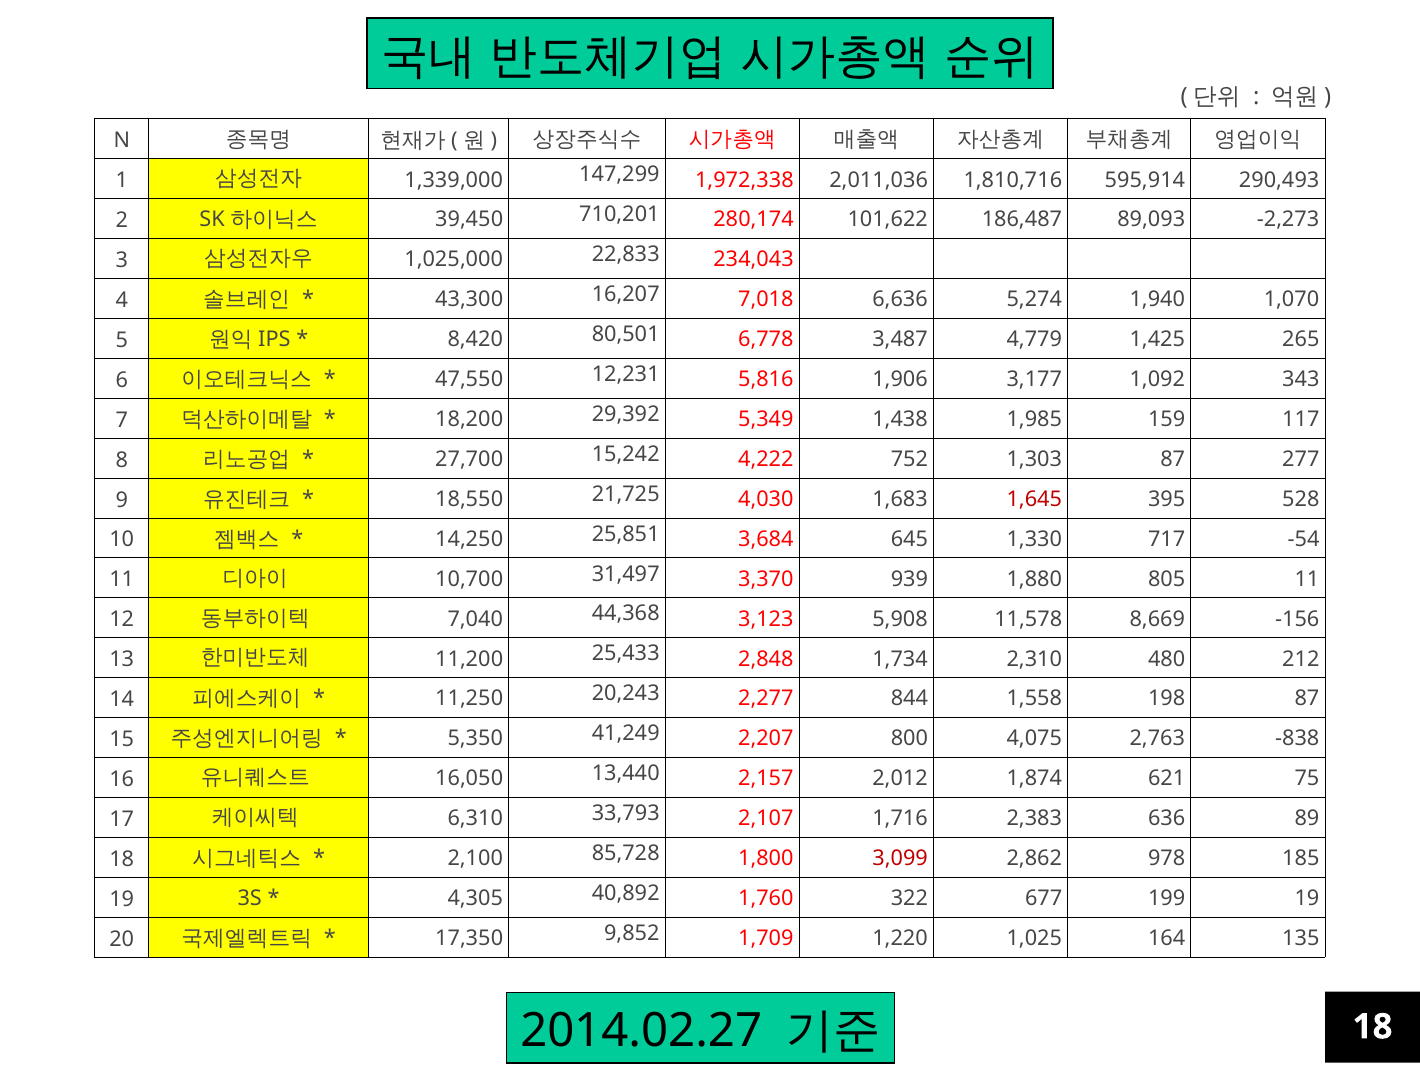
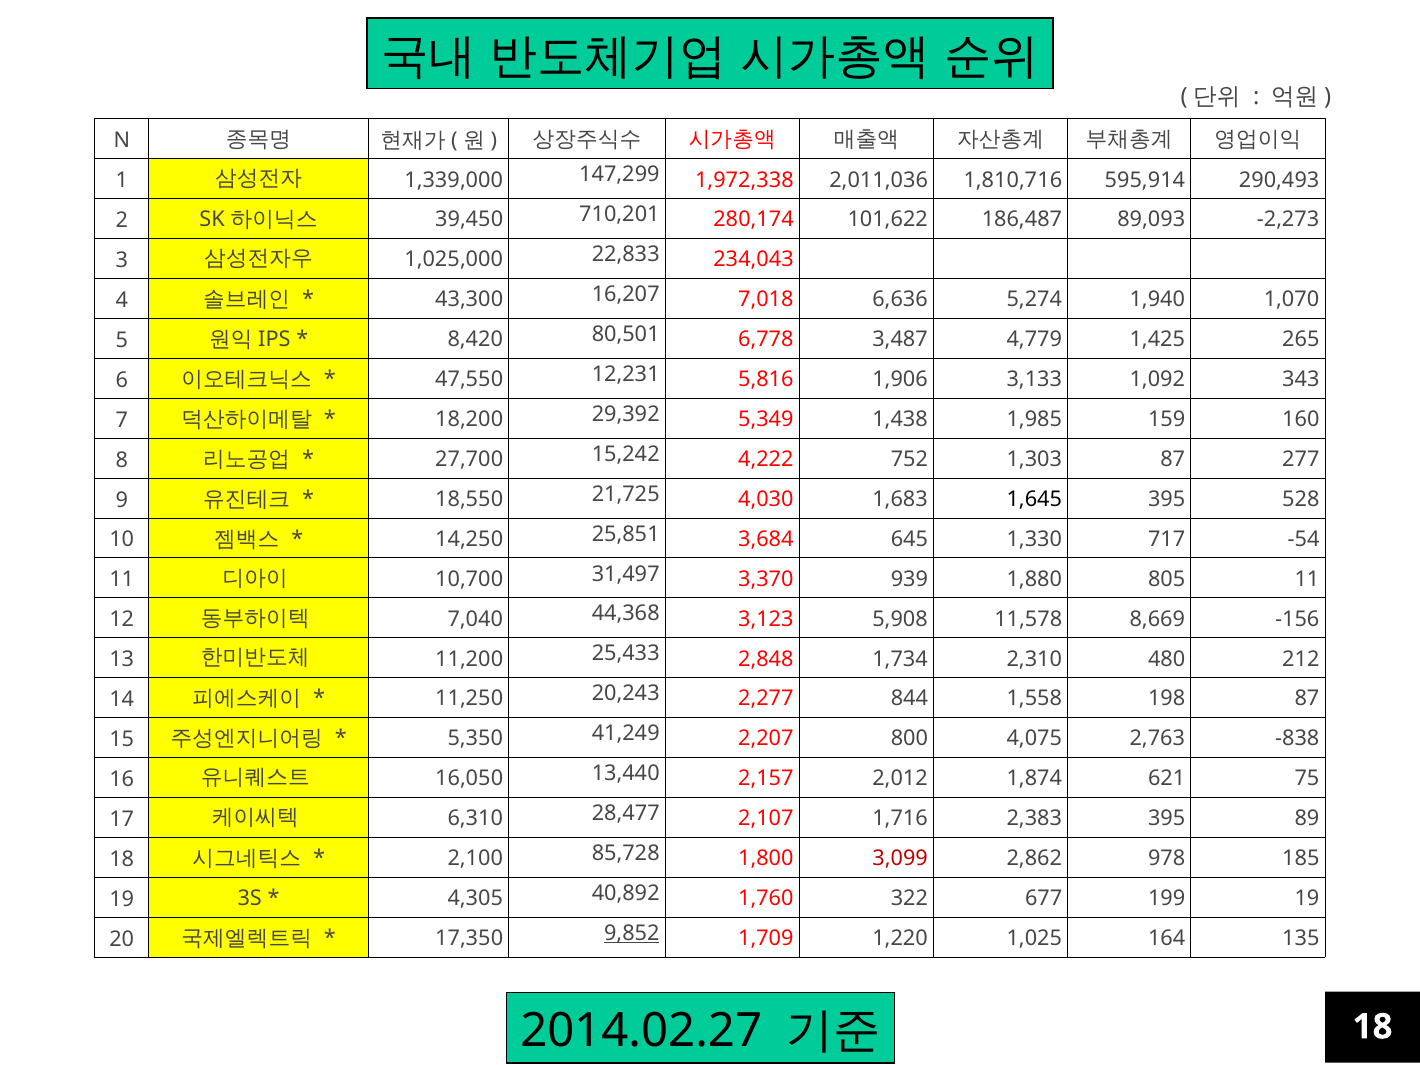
3,177: 3,177 -> 3,133 (1034, 379)
117: 117 -> 160 (1301, 419)
1,645 colour: red -> black (1034, 499)
33,793: 33,793 -> 28,477 (626, 813)
2,383 636: 636 -> 395 (1167, 819)
9,852 underline: none -> present (632, 933)
